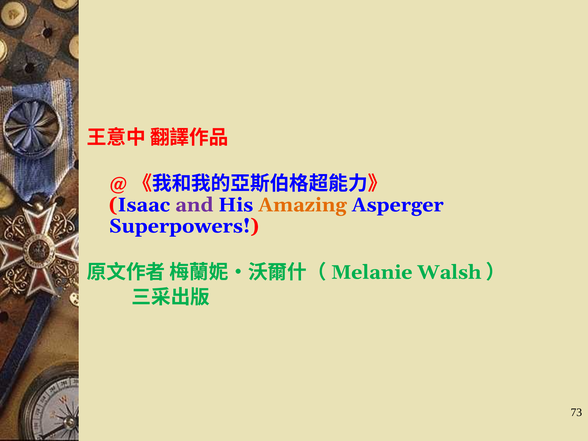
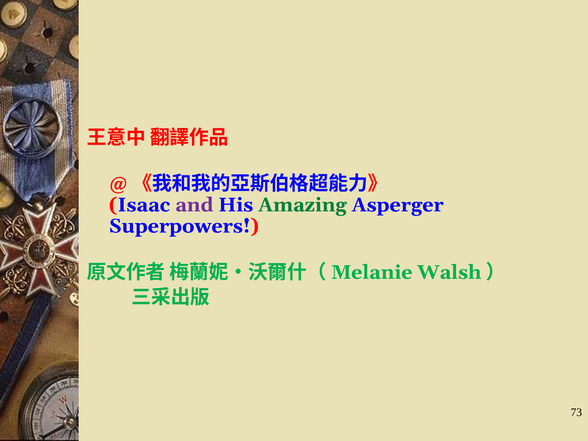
Amazing colour: orange -> green (302, 205)
